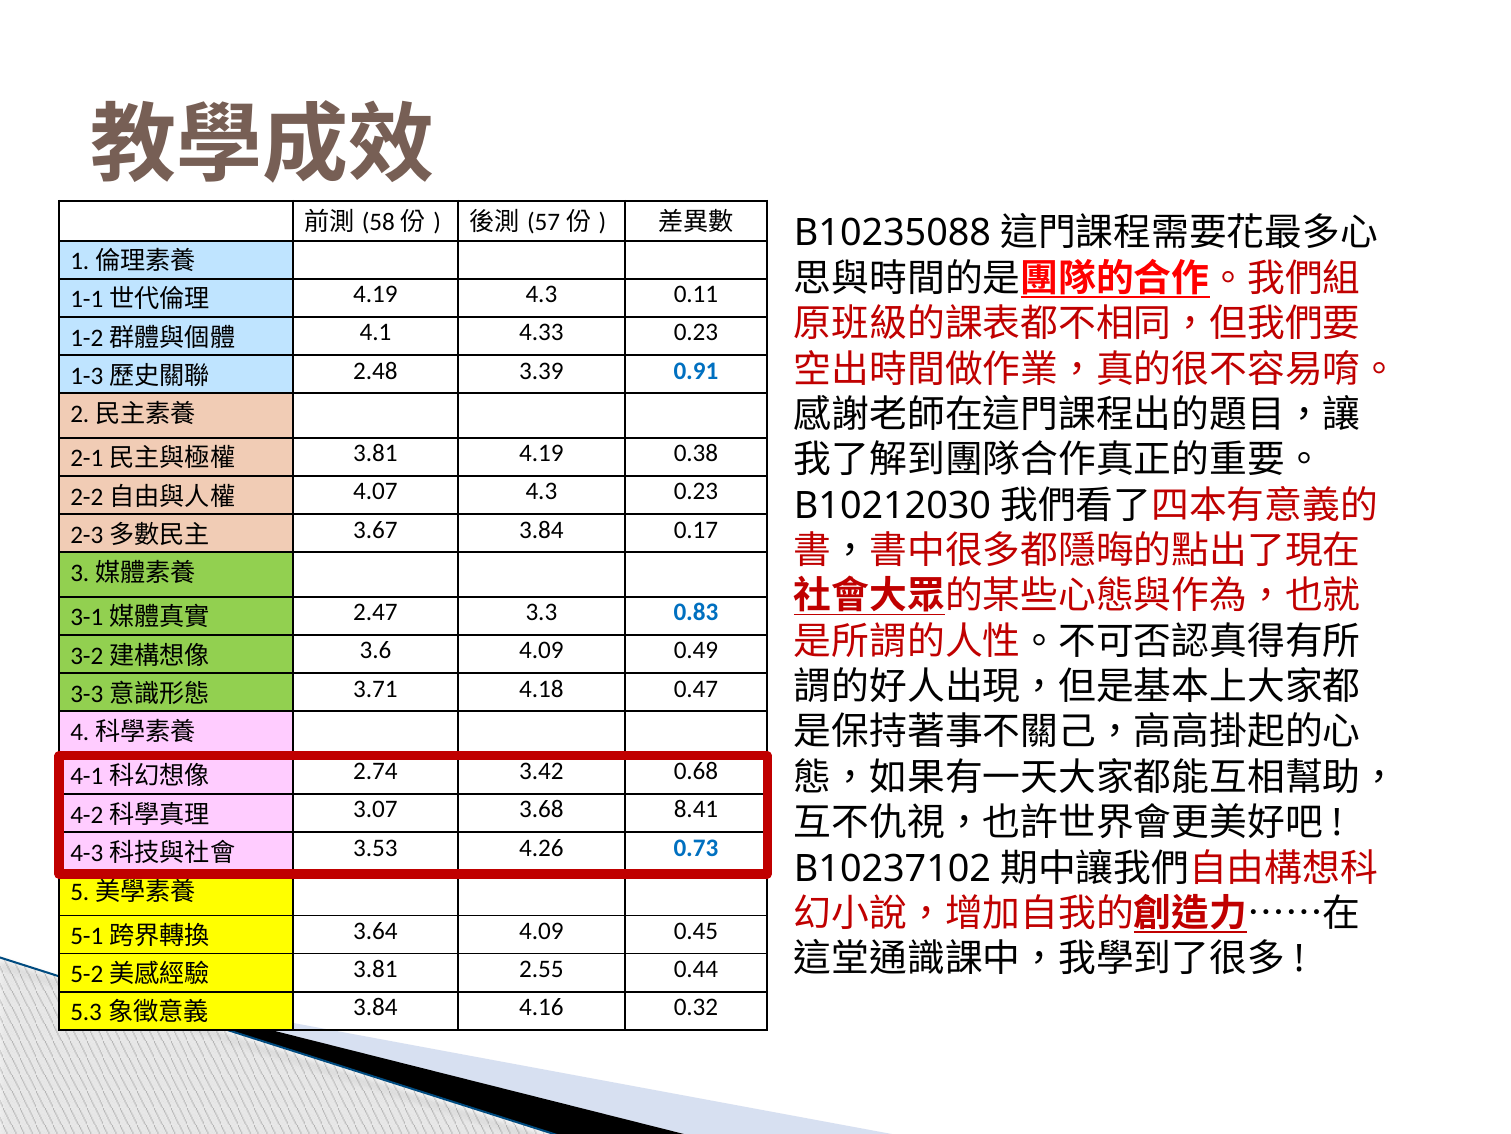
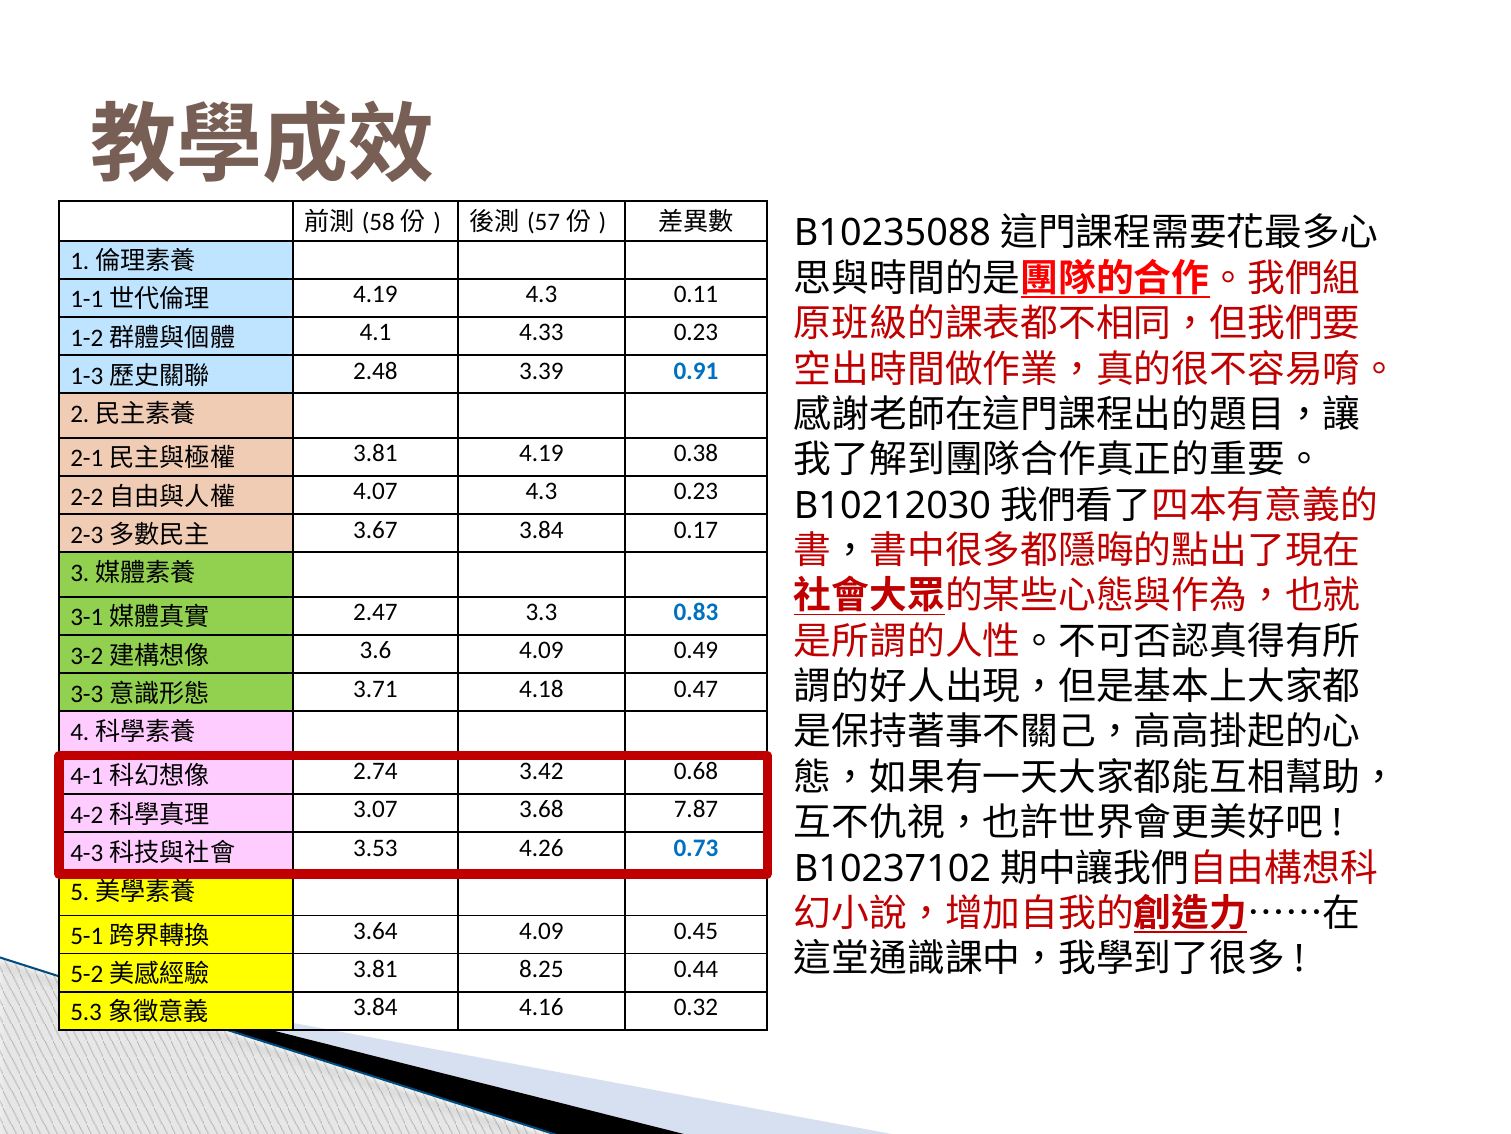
8.41: 8.41 -> 7.87 (696, 809)
2.55: 2.55 -> 8.25 (541, 969)
